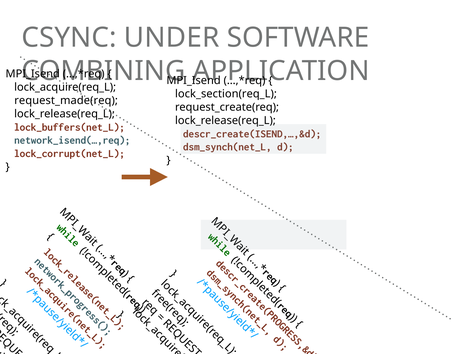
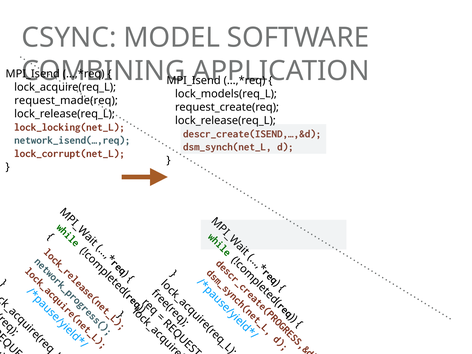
UNDER: UNDER -> MODEL (172, 38)
lock_section(req_L: lock_section(req_L -> lock_models(req_L (226, 94)
lock_buffers(net_L: lock_buffers(net_L -> lock_locking(net_L (70, 127)
